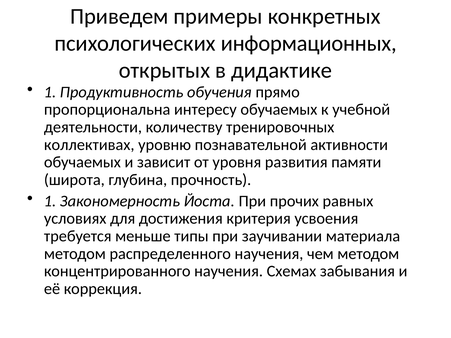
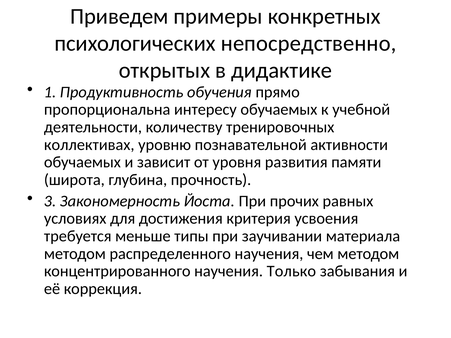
информационных: информационных -> непосредственно (309, 43)
1: 1 -> 3 (50, 201)
Схемах: Схемах -> Только (291, 271)
